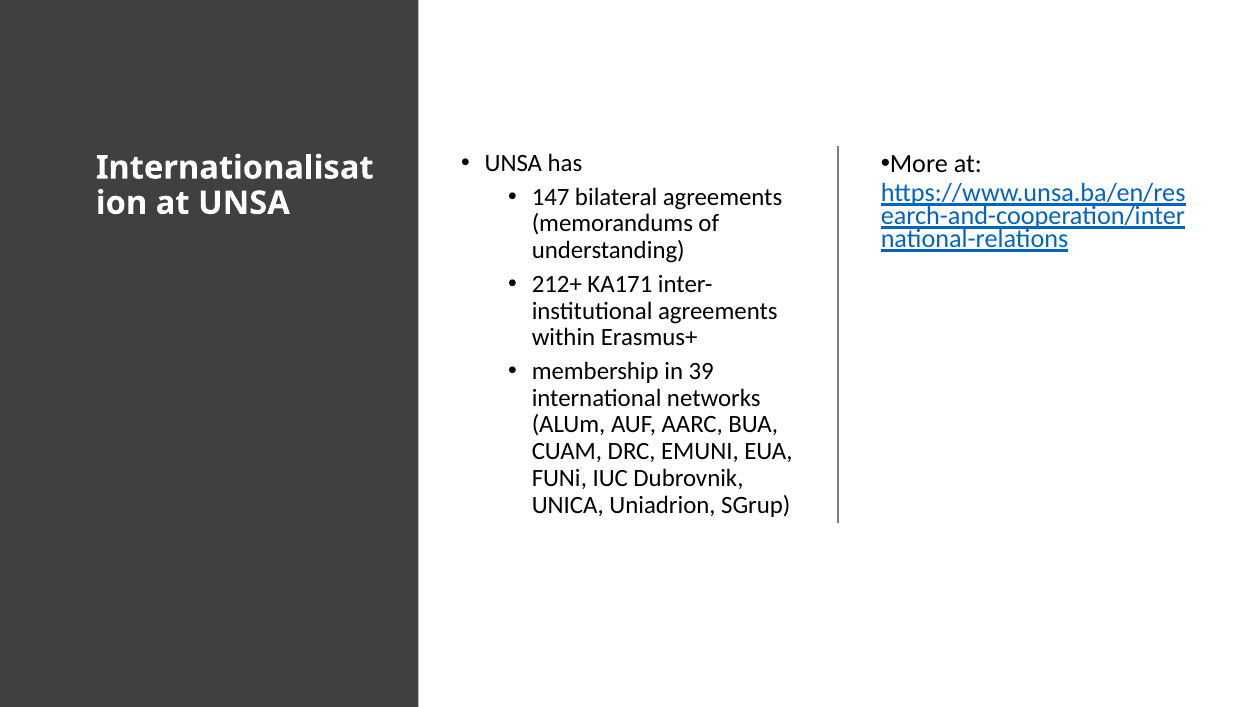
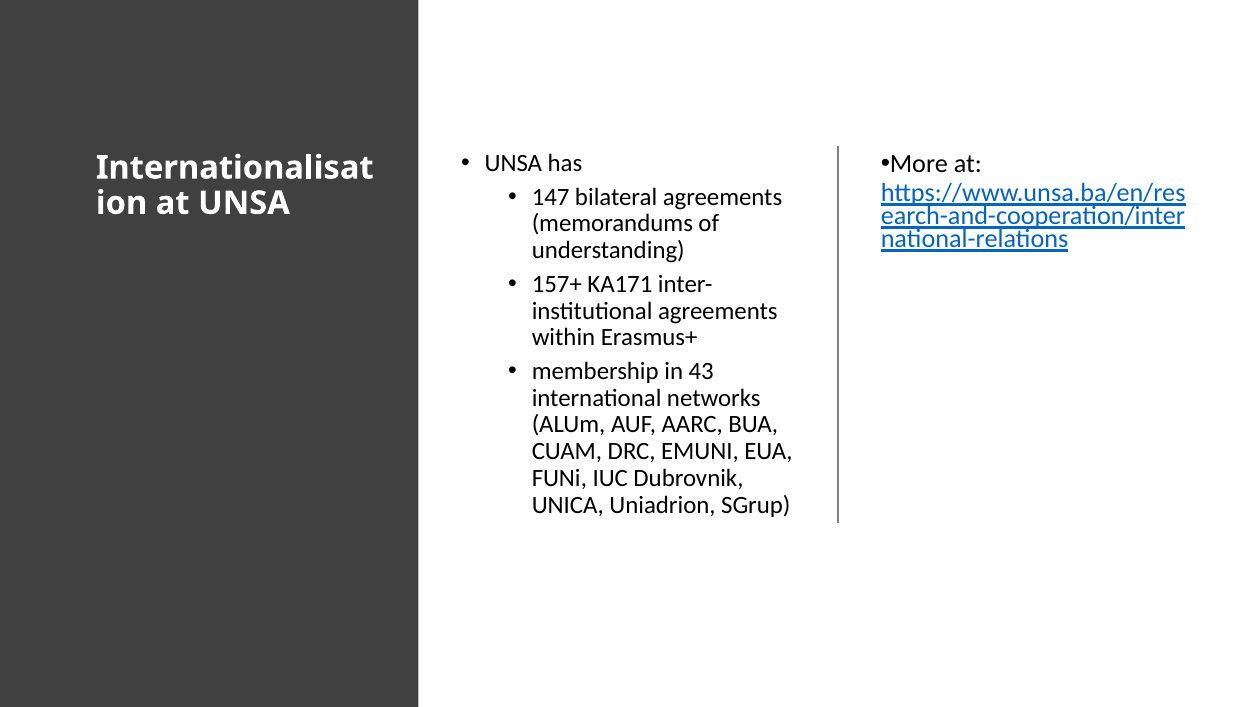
212+: 212+ -> 157+ (557, 284)
39: 39 -> 43 (701, 371)
